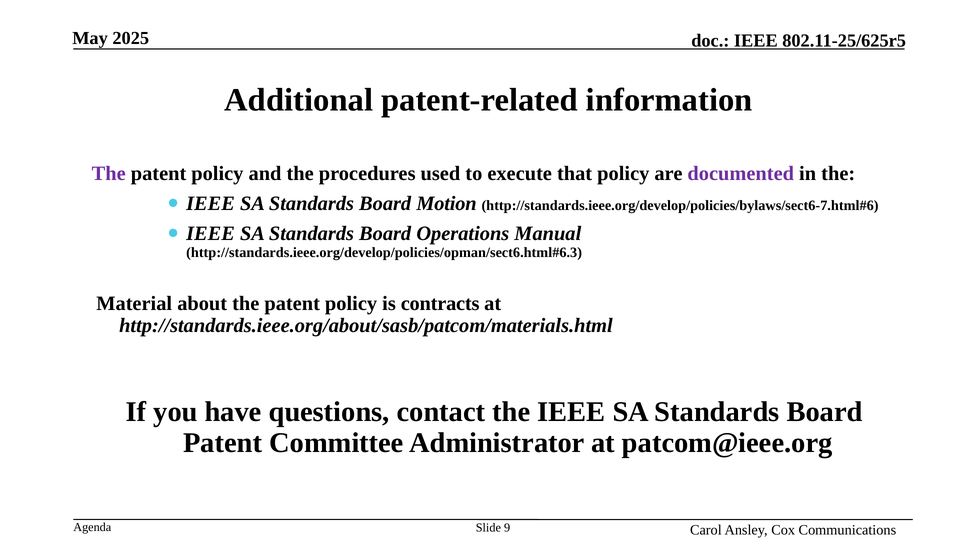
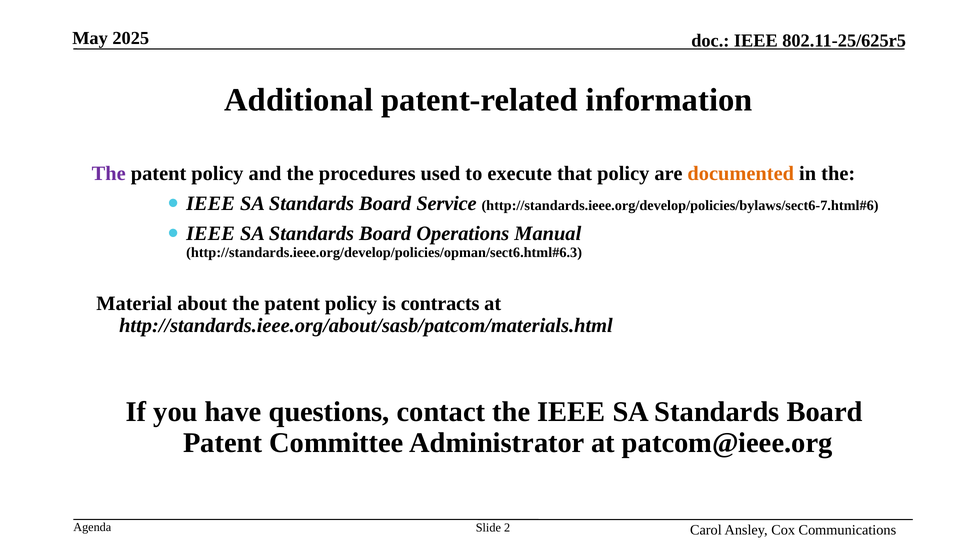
documented colour: purple -> orange (741, 173)
Motion: Motion -> Service (447, 204)
9: 9 -> 2 (507, 528)
